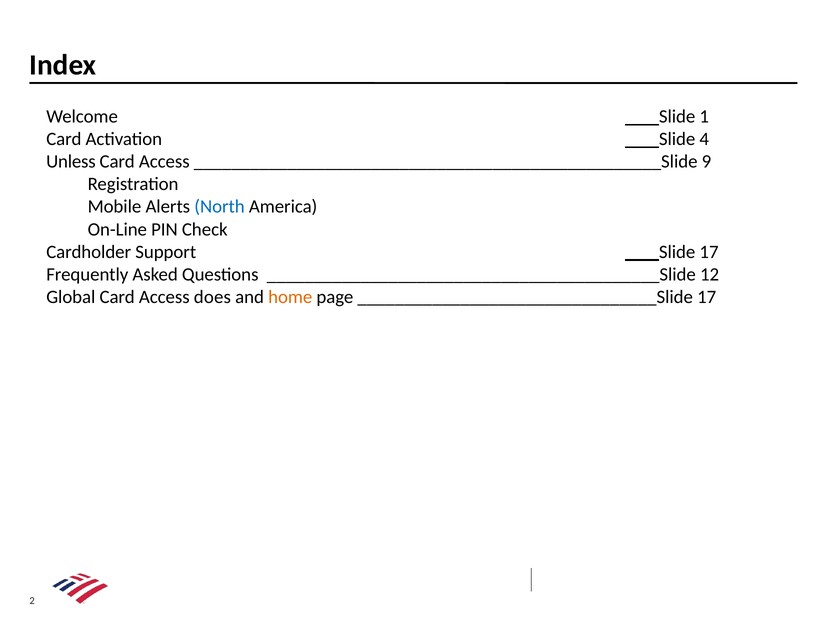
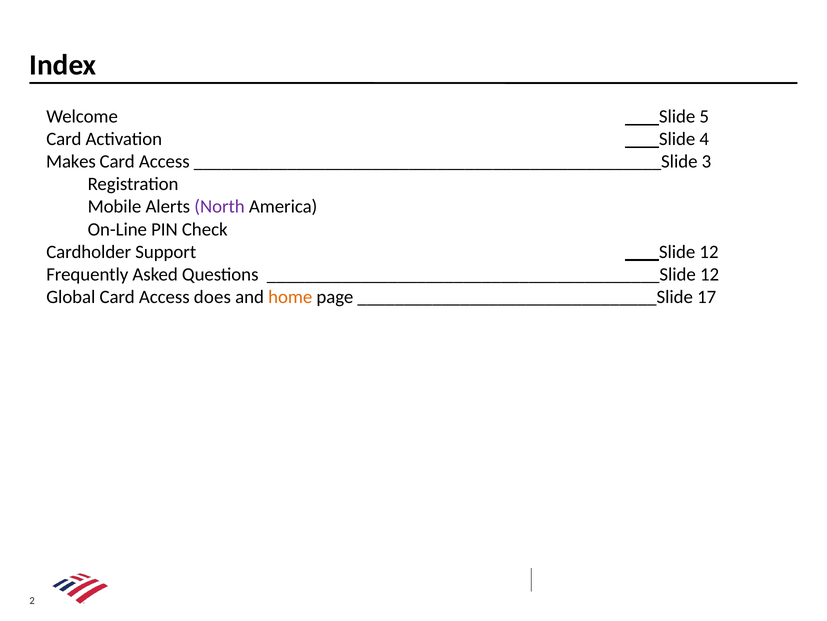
1: 1 -> 5 (704, 116)
Unless: Unless -> Makes (71, 161)
9: 9 -> 3 (706, 161)
North colour: blue -> purple (220, 207)
Slide 17: 17 -> 12 (709, 252)
